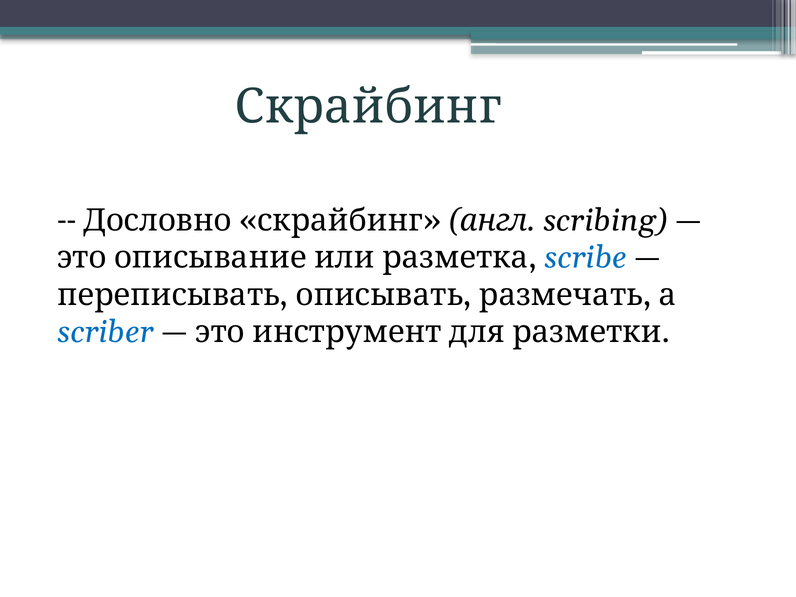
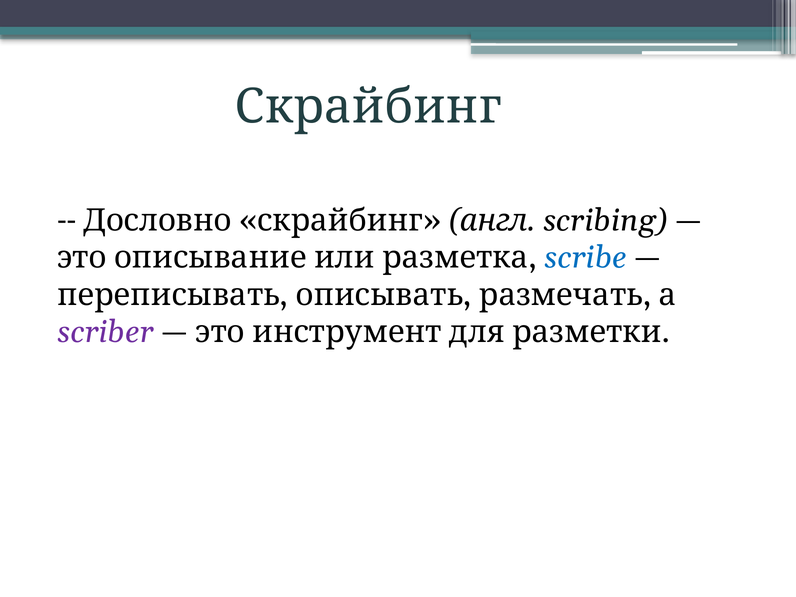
scriber colour: blue -> purple (106, 332)
